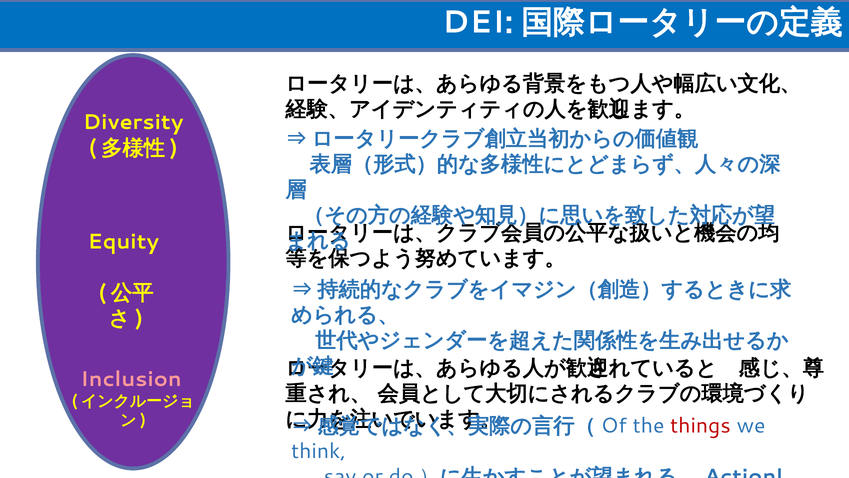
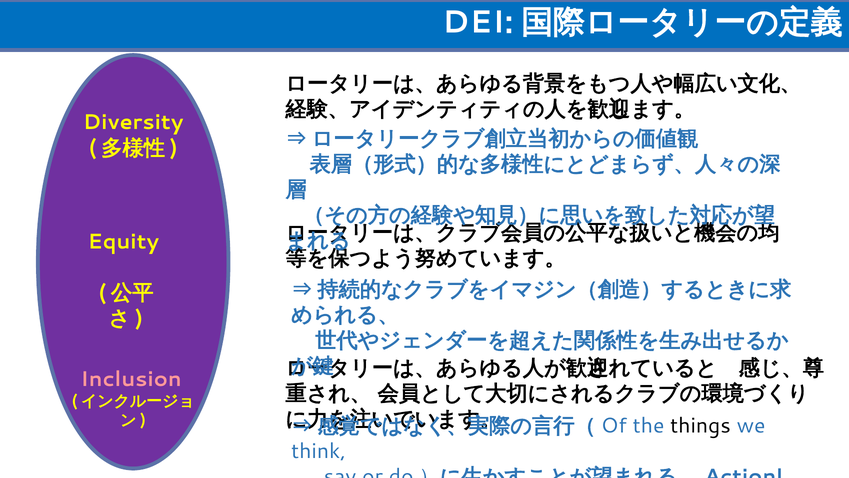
things colour: red -> black (701, 425)
